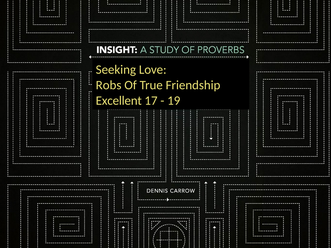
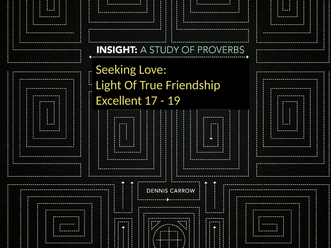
Robs: Robs -> Light (109, 85)
